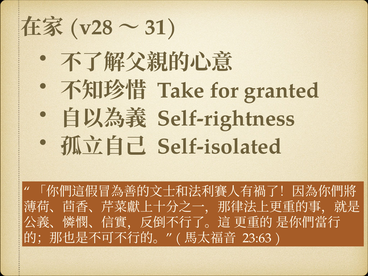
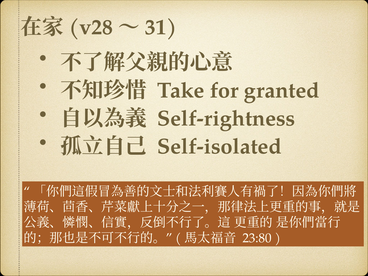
23:63: 23:63 -> 23:80 (257, 238)
